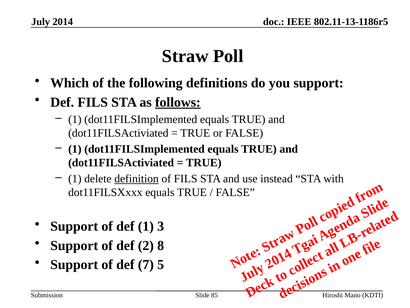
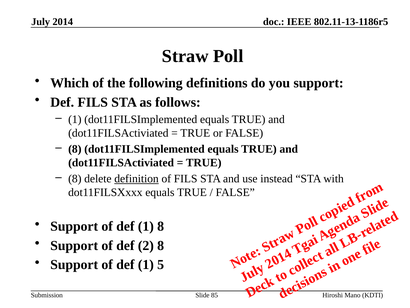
follows underline: present -> none (178, 102)
1: 1 -> 8 (75, 149)
1: 1 -> 8 (75, 178)
1 3: 3 -> 8 (161, 226)
7: 7 -> 1 (146, 264)
